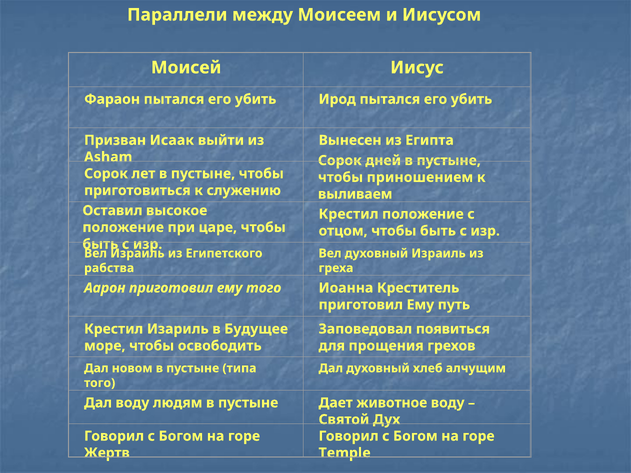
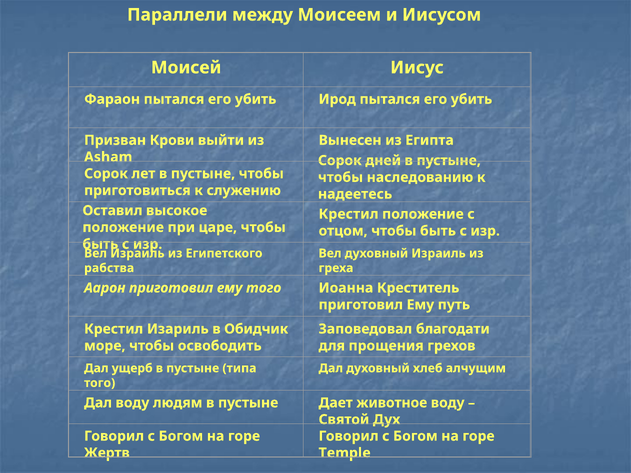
Исаак: Исаак -> Крови (172, 140)
приношением: приношением -> наследованию (420, 177)
выливаем: выливаем -> надеетесь (355, 194)
Будущее: Будущее -> Обидчик (256, 329)
появиться: появиться -> благодати (453, 329)
новом: новом -> ущерб (132, 368)
